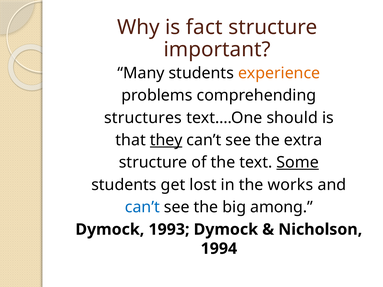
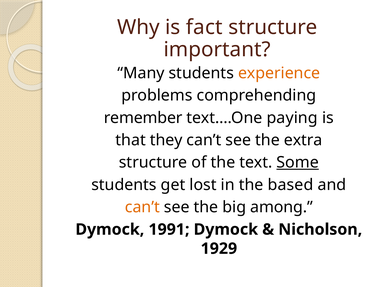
structures: structures -> remember (143, 118)
should: should -> paying (292, 118)
they underline: present -> none (166, 140)
works: works -> based (290, 185)
can’t colour: blue -> orange (142, 207)
1993: 1993 -> 1991 (169, 230)
1994: 1994 -> 1929 (219, 249)
